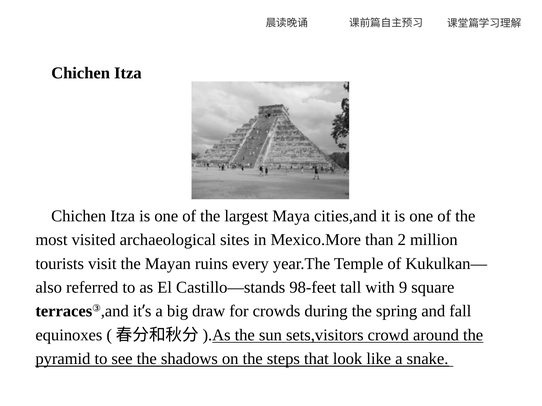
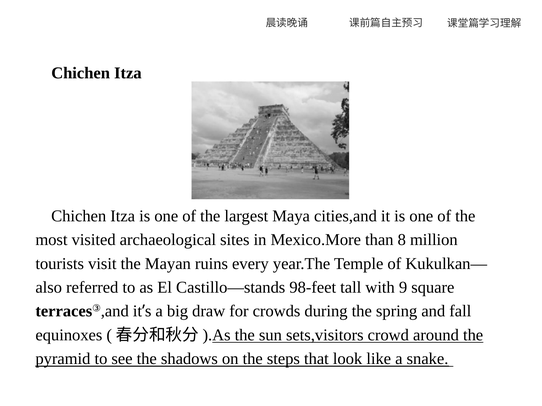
2: 2 -> 8 (402, 240)
